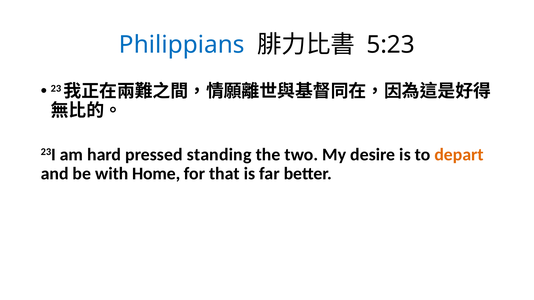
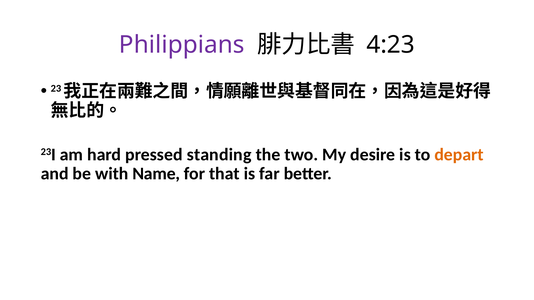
Philippians colour: blue -> purple (182, 45)
5:23: 5:23 -> 4:23 (391, 45)
Home: Home -> Name (156, 174)
